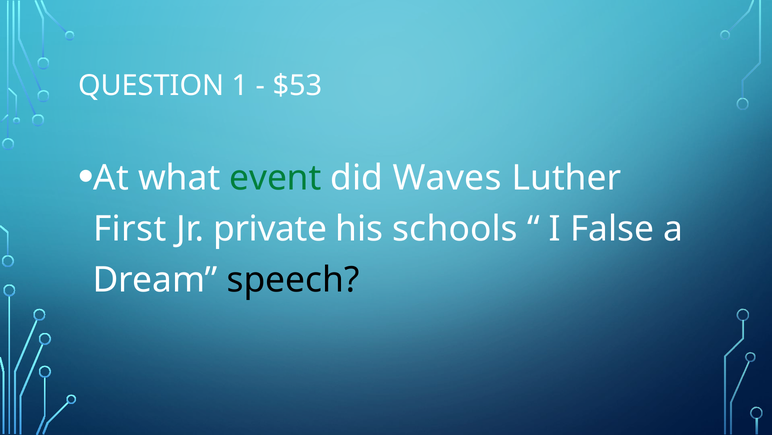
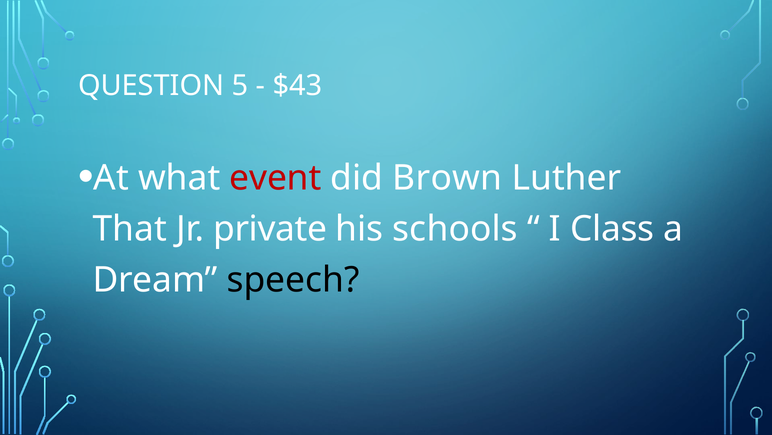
1: 1 -> 5 (240, 86)
$53: $53 -> $43 (298, 86)
event colour: green -> red (275, 178)
Waves: Waves -> Brown (447, 178)
First: First -> That (130, 229)
False: False -> Class (612, 229)
